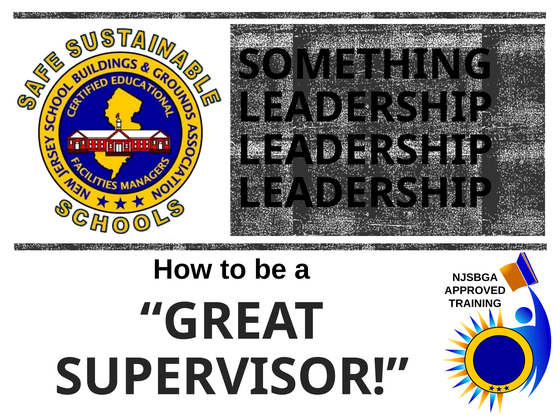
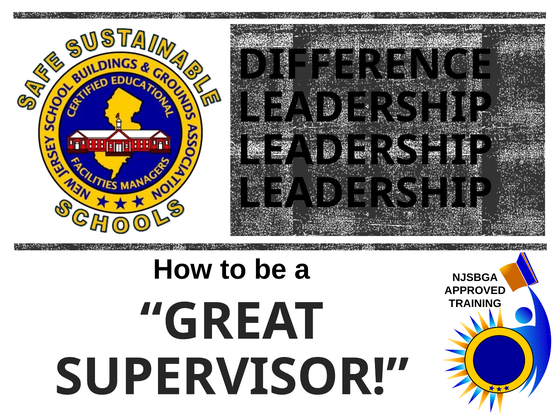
SOMETHING: SOMETHING -> DIFFERENCE (365, 65)
